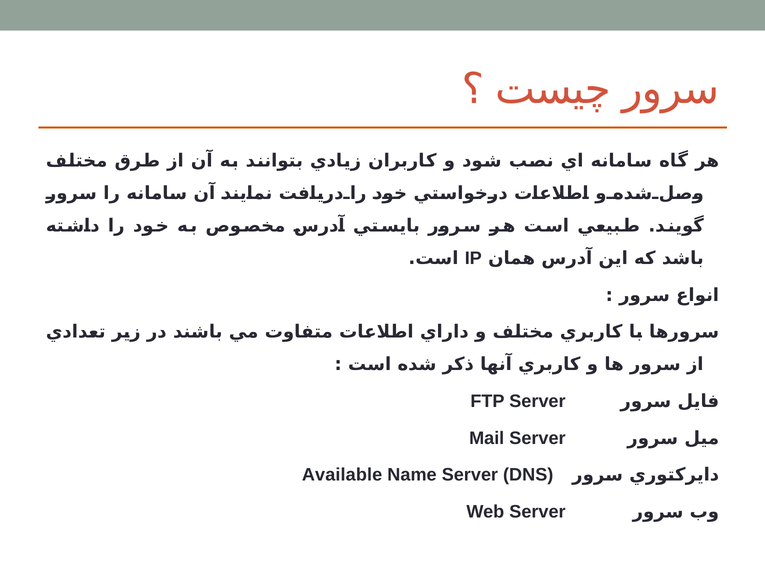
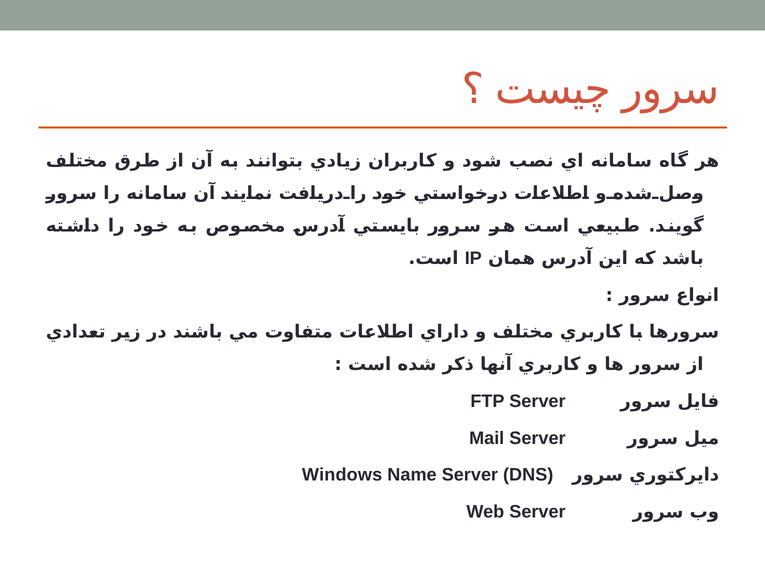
Available: Available -> Windows (342, 475)
